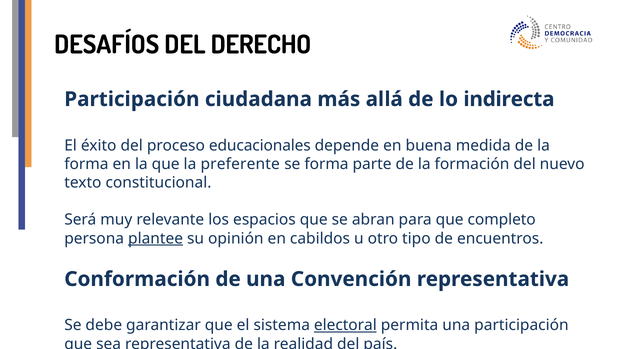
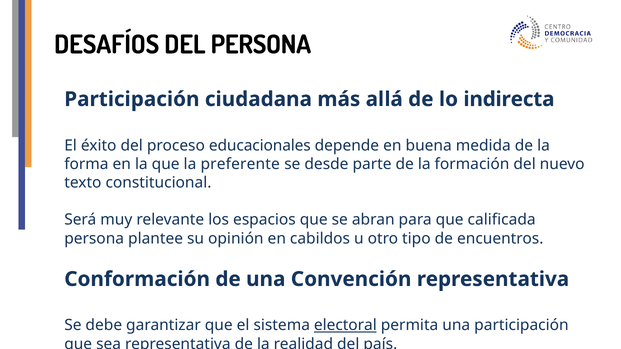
DEL DERECHO: DERECHO -> PERSONA (261, 45)
se forma: forma -> desde (326, 164)
completo: completo -> calificada (502, 220)
plantee underline: present -> none (156, 239)
